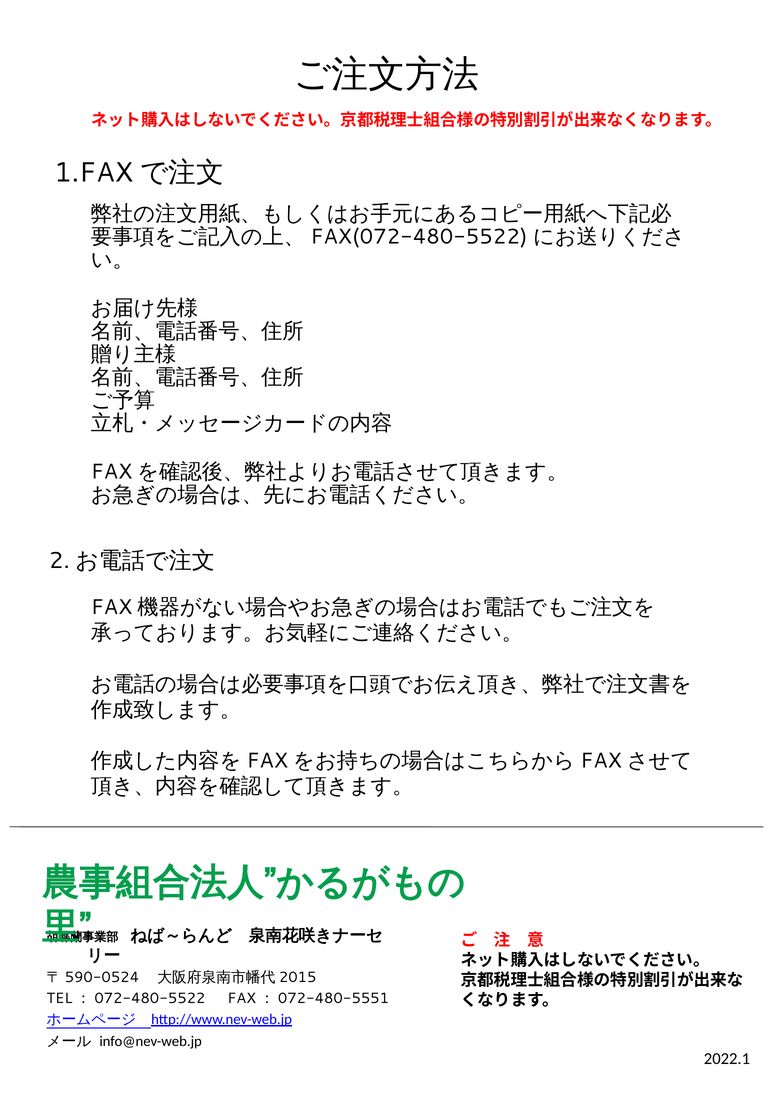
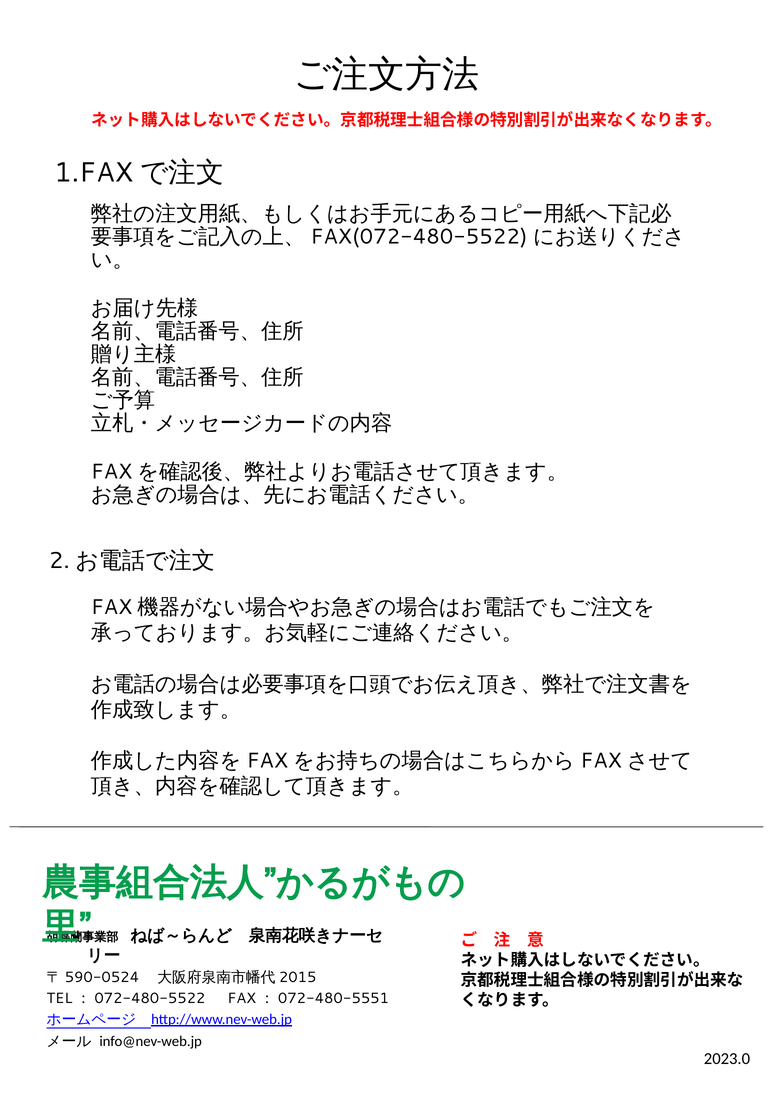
2022.1: 2022.1 -> 2023.0 (727, 1058)
